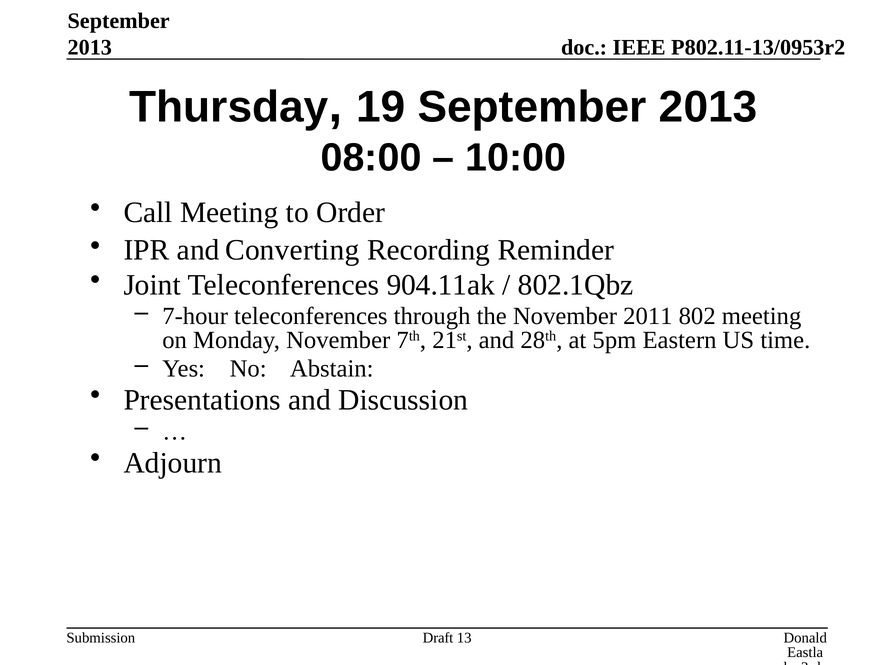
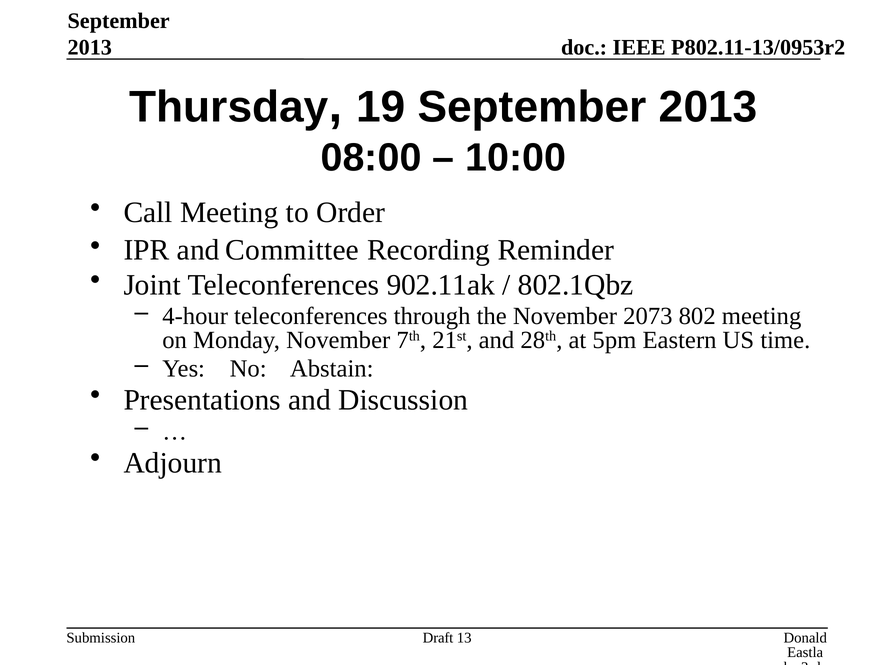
Converting: Converting -> Committee (292, 250)
904.11ak: 904.11ak -> 902.11ak (441, 285)
7-hour: 7-hour -> 4-hour (195, 316)
2011: 2011 -> 2073 (648, 316)
